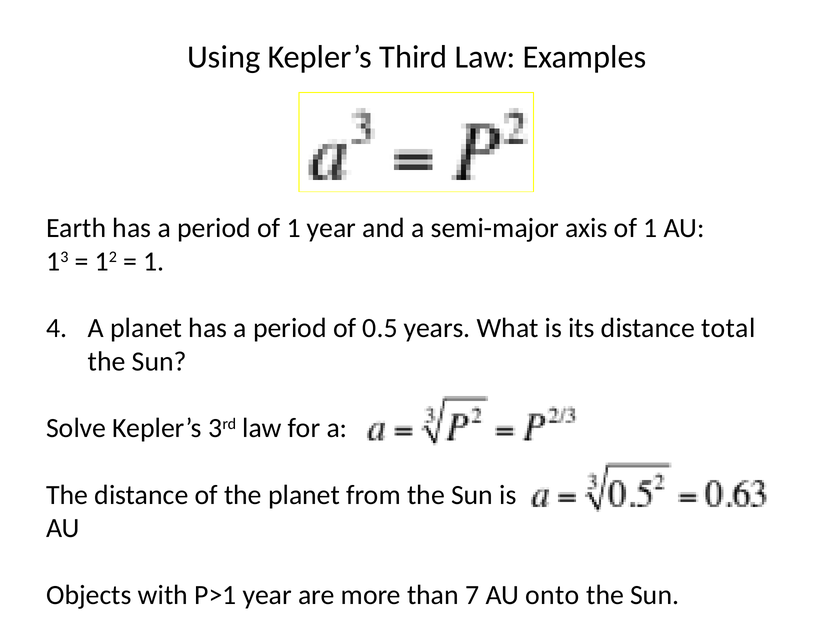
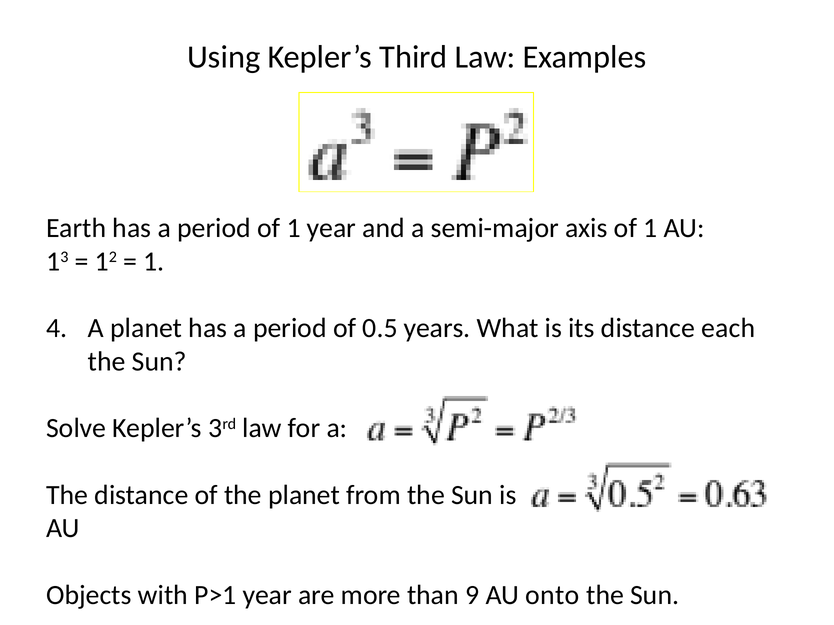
total: total -> each (728, 329)
7: 7 -> 9 (472, 595)
